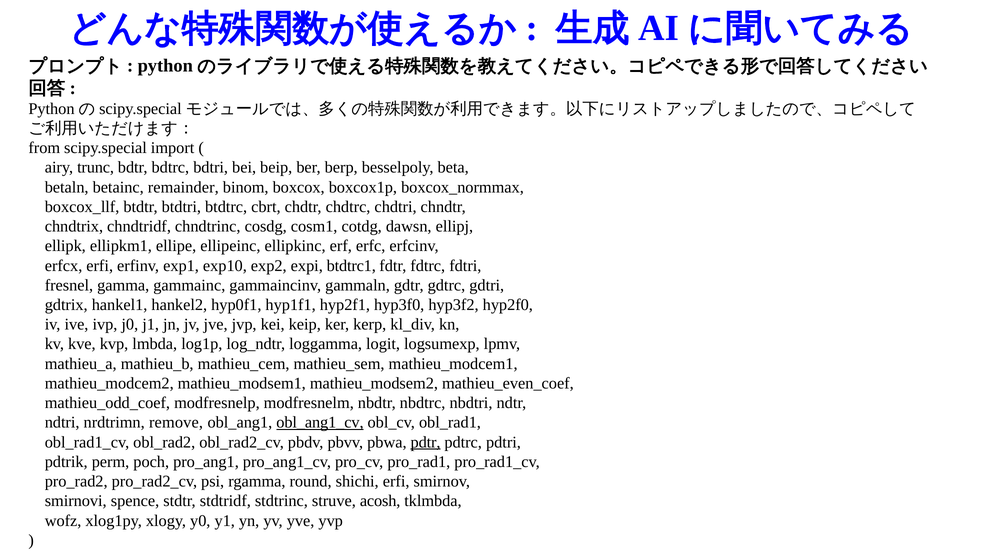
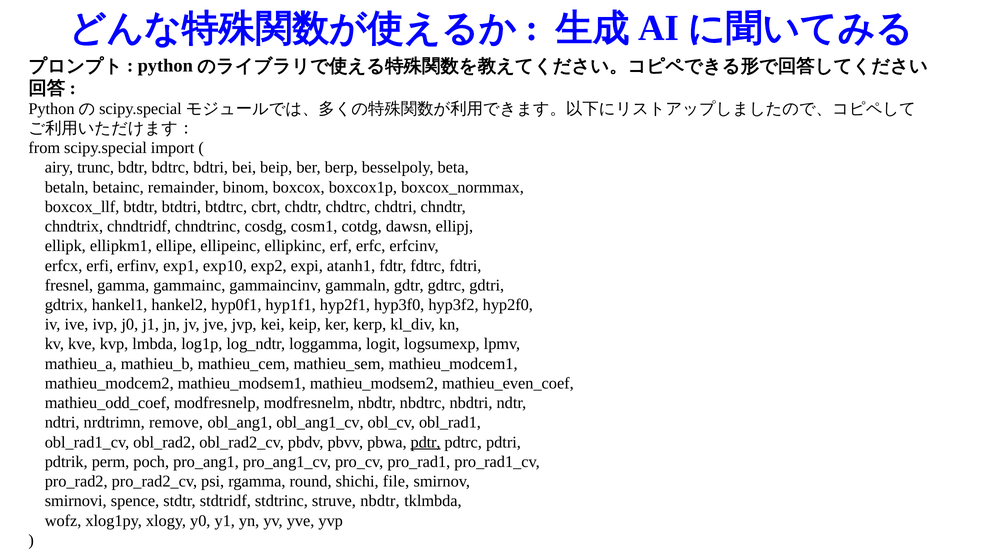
btdtrc1: btdtrc1 -> atanh1 (351, 266)
obl_ang1_cv underline: present -> none (320, 423)
shichi erfi: erfi -> file (396, 482)
struve acosh: acosh -> nbdtr (380, 501)
